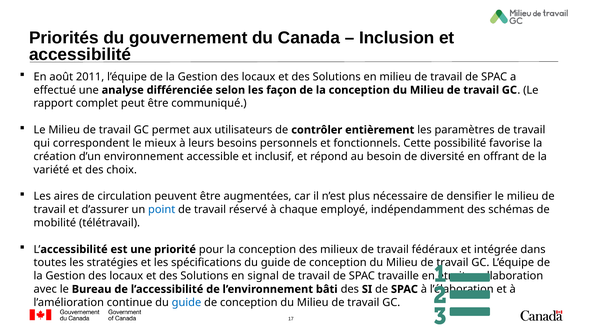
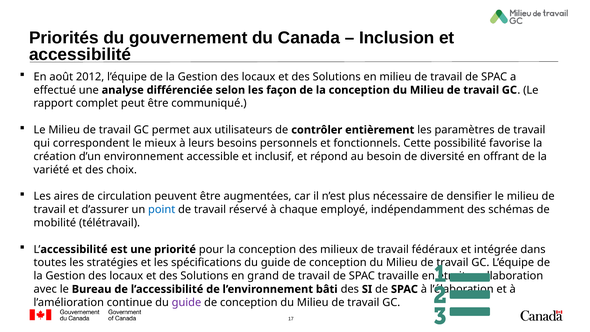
2011: 2011 -> 2012 (90, 77)
signal: signal -> grand (263, 276)
guide colour: blue -> purple (186, 302)
